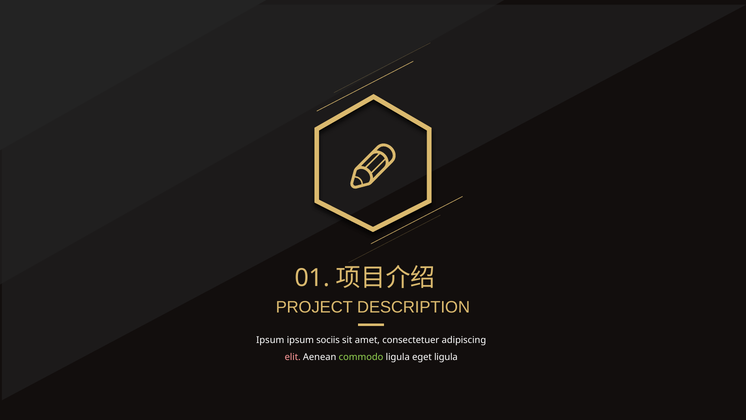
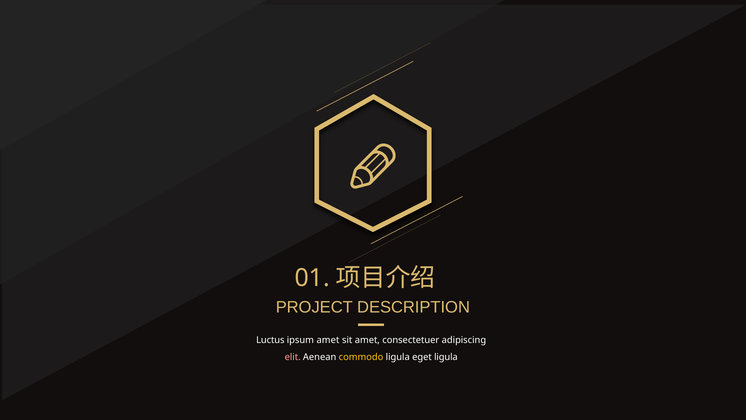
Ipsum: Ipsum -> Luctus (270, 340)
ipsum sociis: sociis -> amet (328, 340)
commodo colour: light green -> yellow (361, 357)
